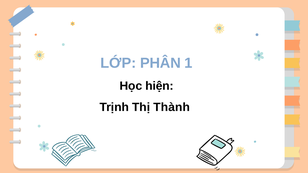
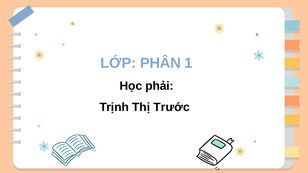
hiện: hiện -> phải (160, 86)
Thành: Thành -> Trước (172, 107)
